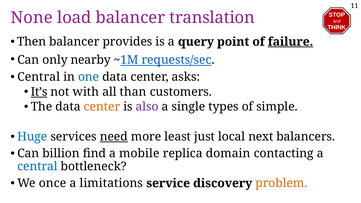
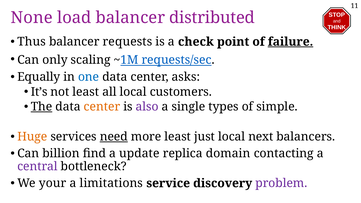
translation: translation -> distributed (212, 18)
Then: Then -> Thus (32, 42)
provides: provides -> requests (127, 42)
query: query -> check (196, 42)
nearby: nearby -> scaling (91, 60)
Central: Central -> Equally (39, 77)
It’s underline: present -> none (39, 92)
not with: with -> least (86, 92)
all than: than -> local (133, 92)
The underline: none -> present (42, 107)
Huge colour: blue -> orange (32, 137)
mobile: mobile -> update (139, 154)
central colour: blue -> purple (37, 167)
once: once -> your (53, 183)
problem colour: orange -> purple (281, 183)
